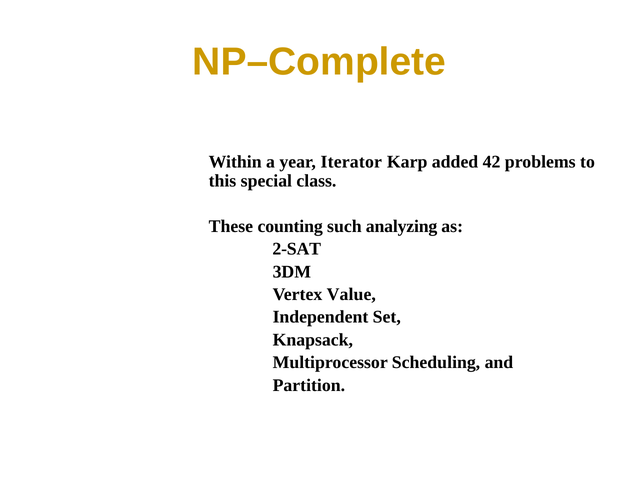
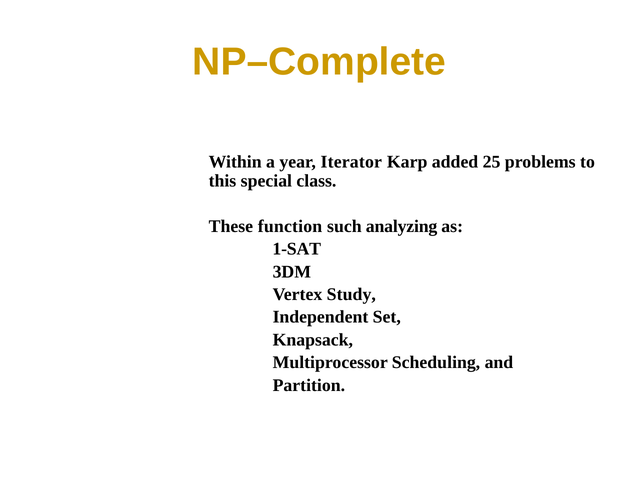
42: 42 -> 25 (492, 162)
counting: counting -> function (290, 226)
2-SAT: 2-SAT -> 1-SAT (297, 249)
Value: Value -> Study (351, 295)
